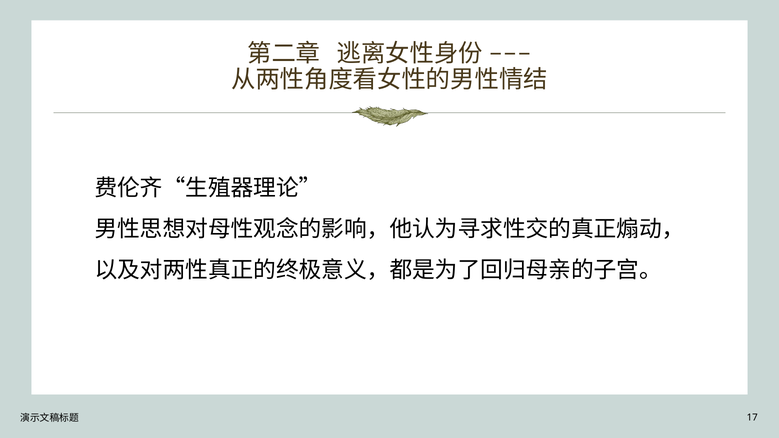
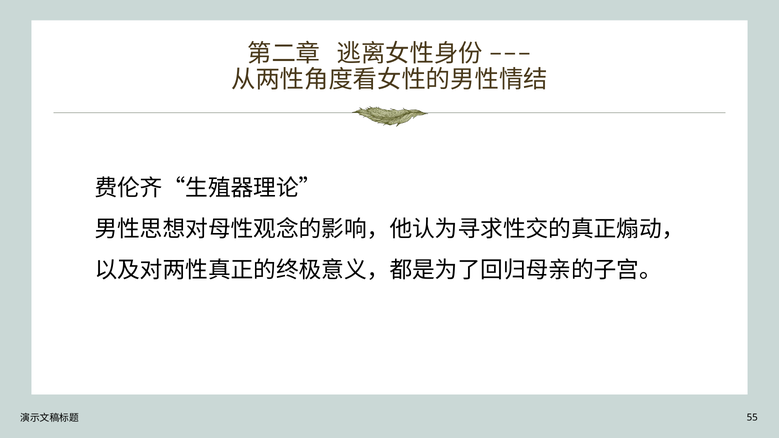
17: 17 -> 55 (752, 418)
